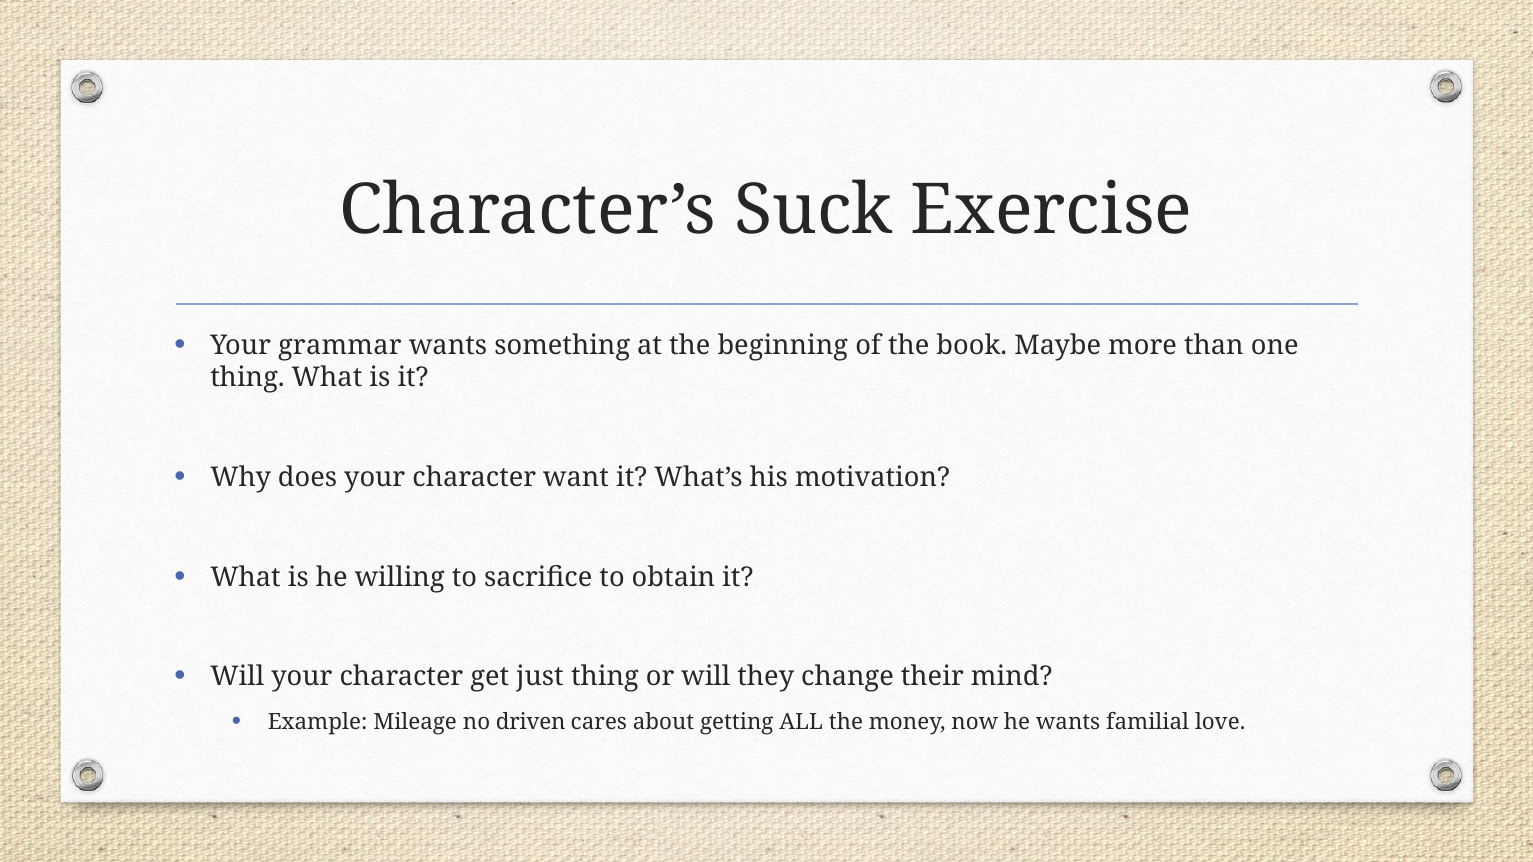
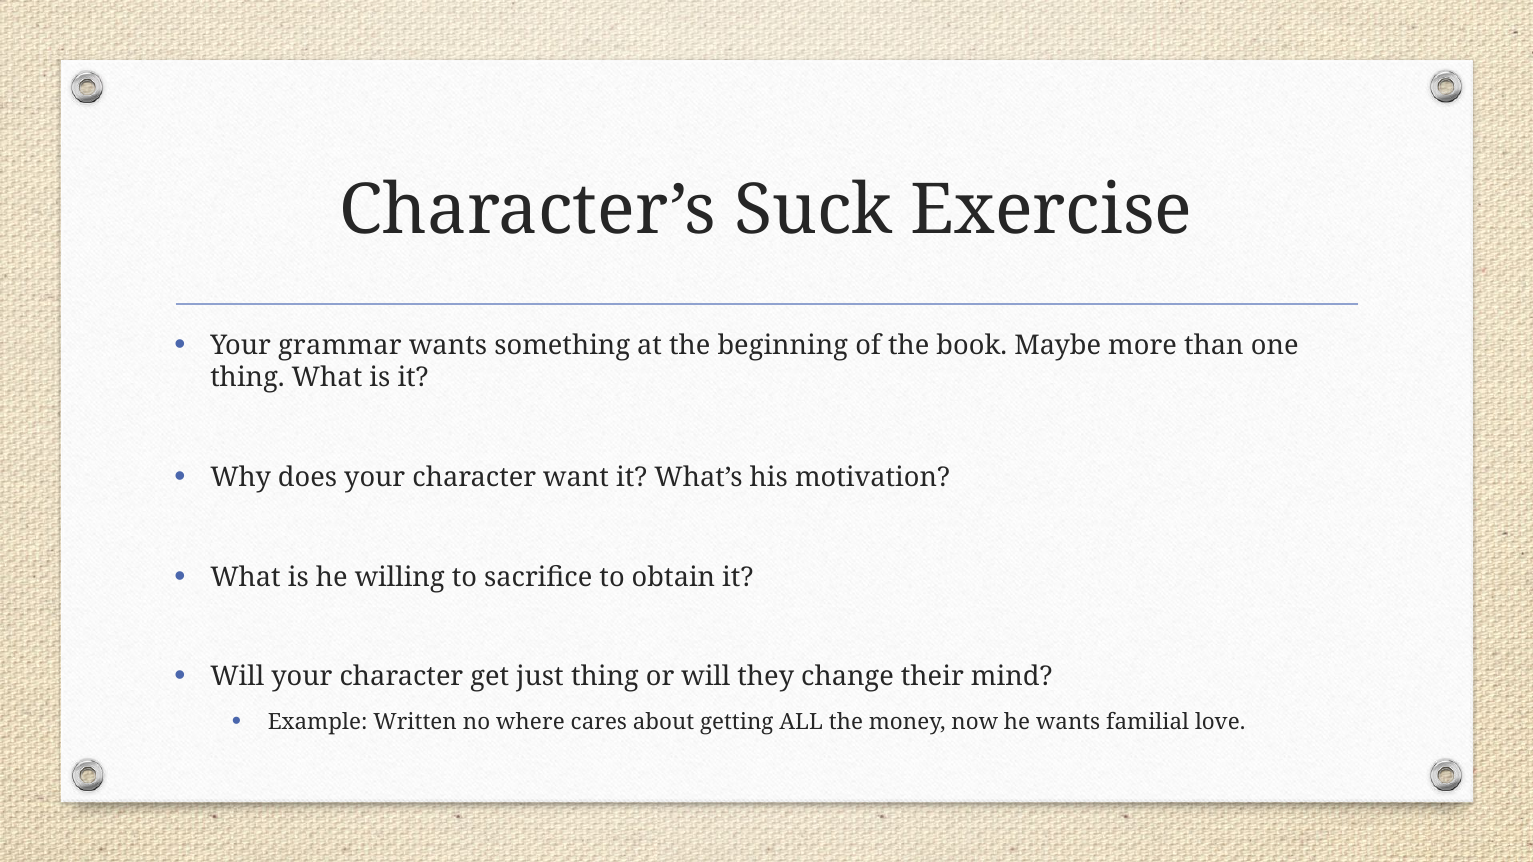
Mileage: Mileage -> Written (415, 722)
driven: driven -> where (530, 722)
